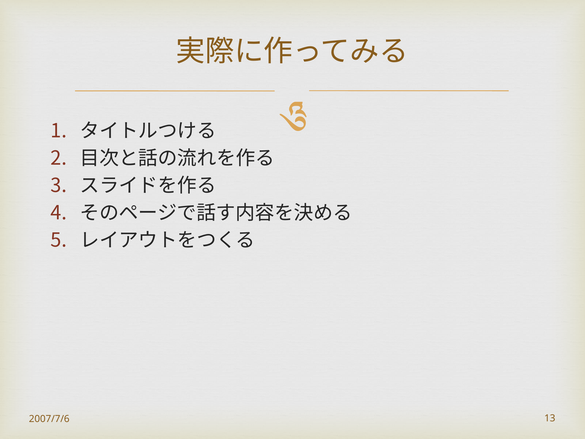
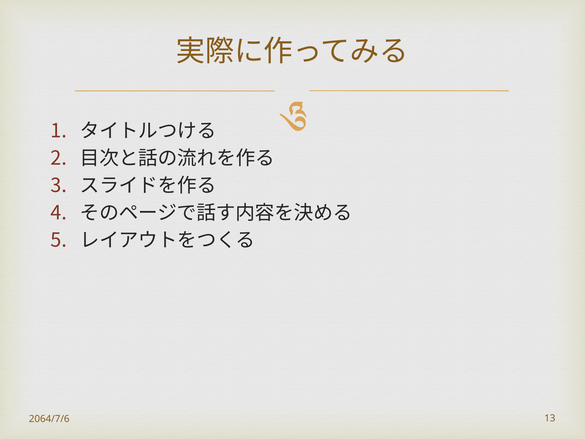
2007/7/6: 2007/7/6 -> 2064/7/6 (49, 419)
